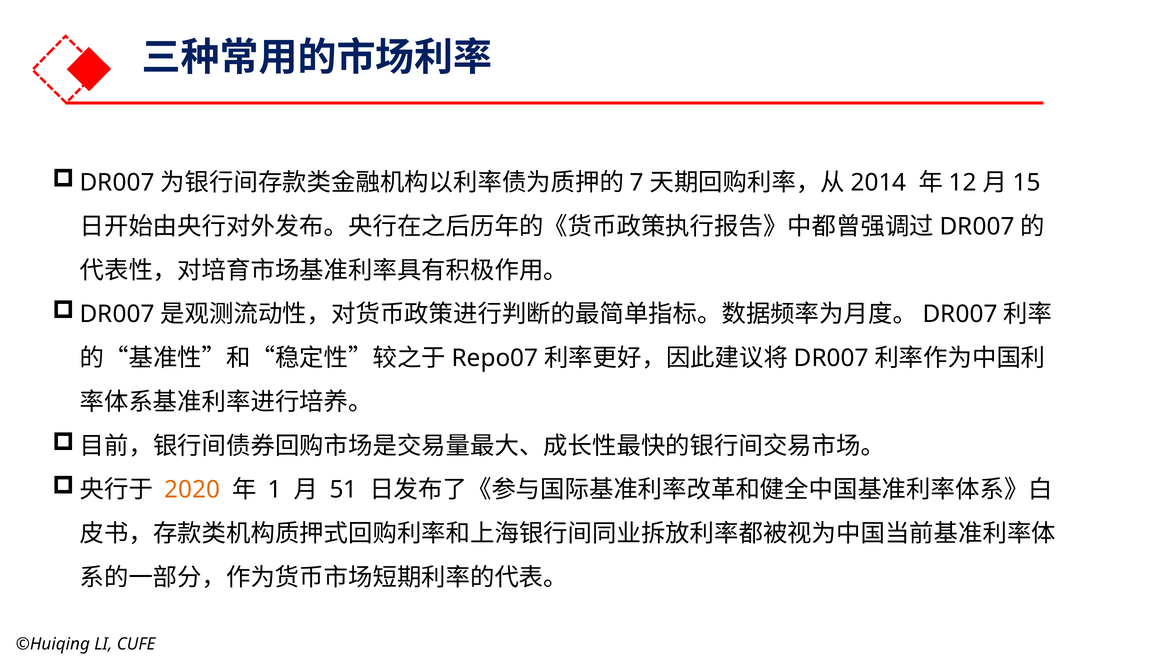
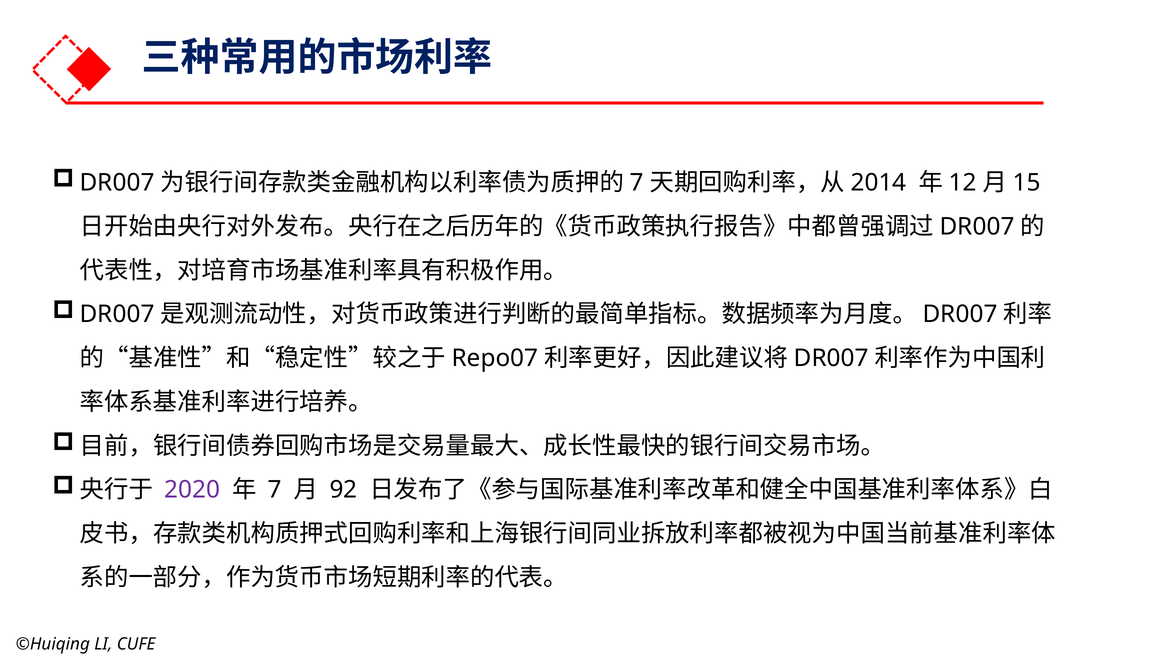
2020 colour: orange -> purple (192, 489)
1: 1 -> 7 (275, 489)
51: 51 -> 92 (343, 489)
